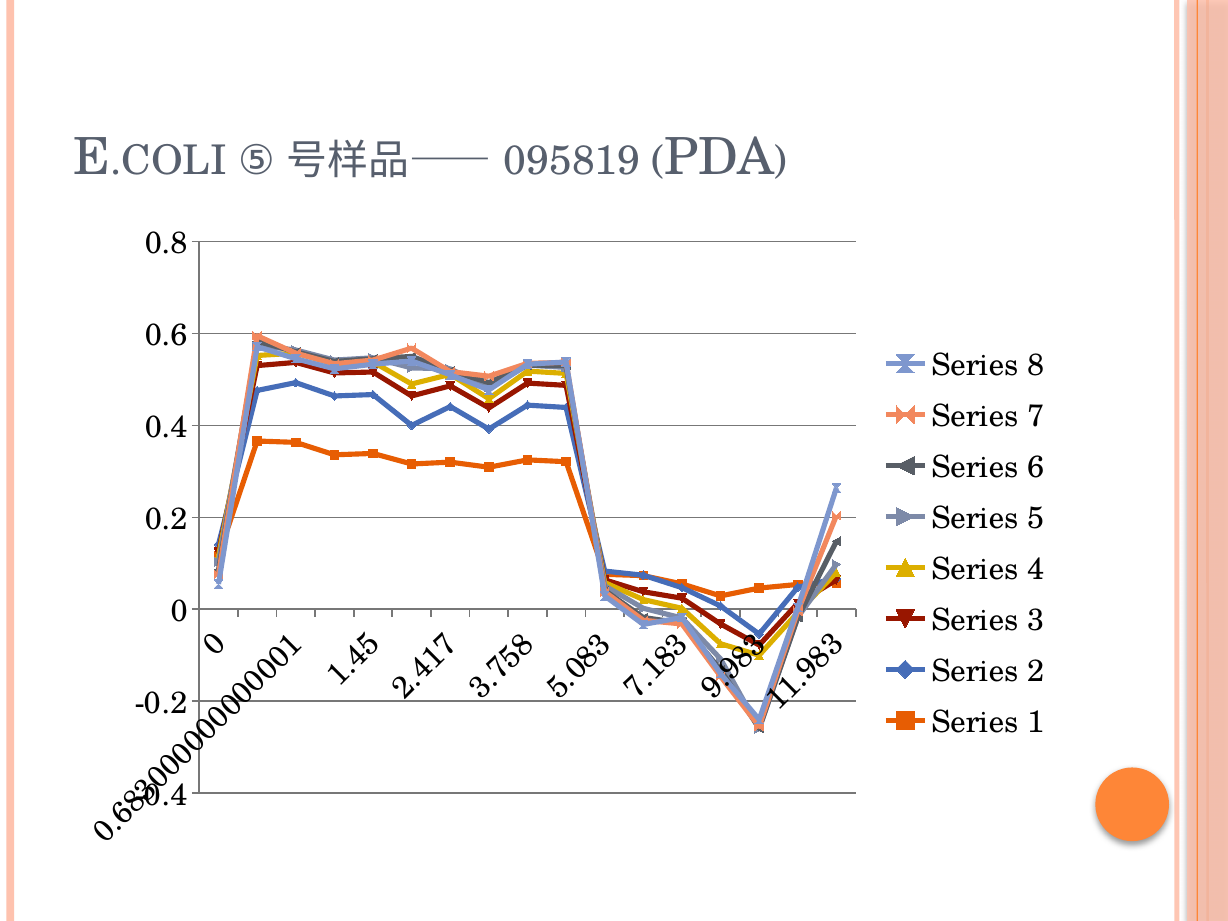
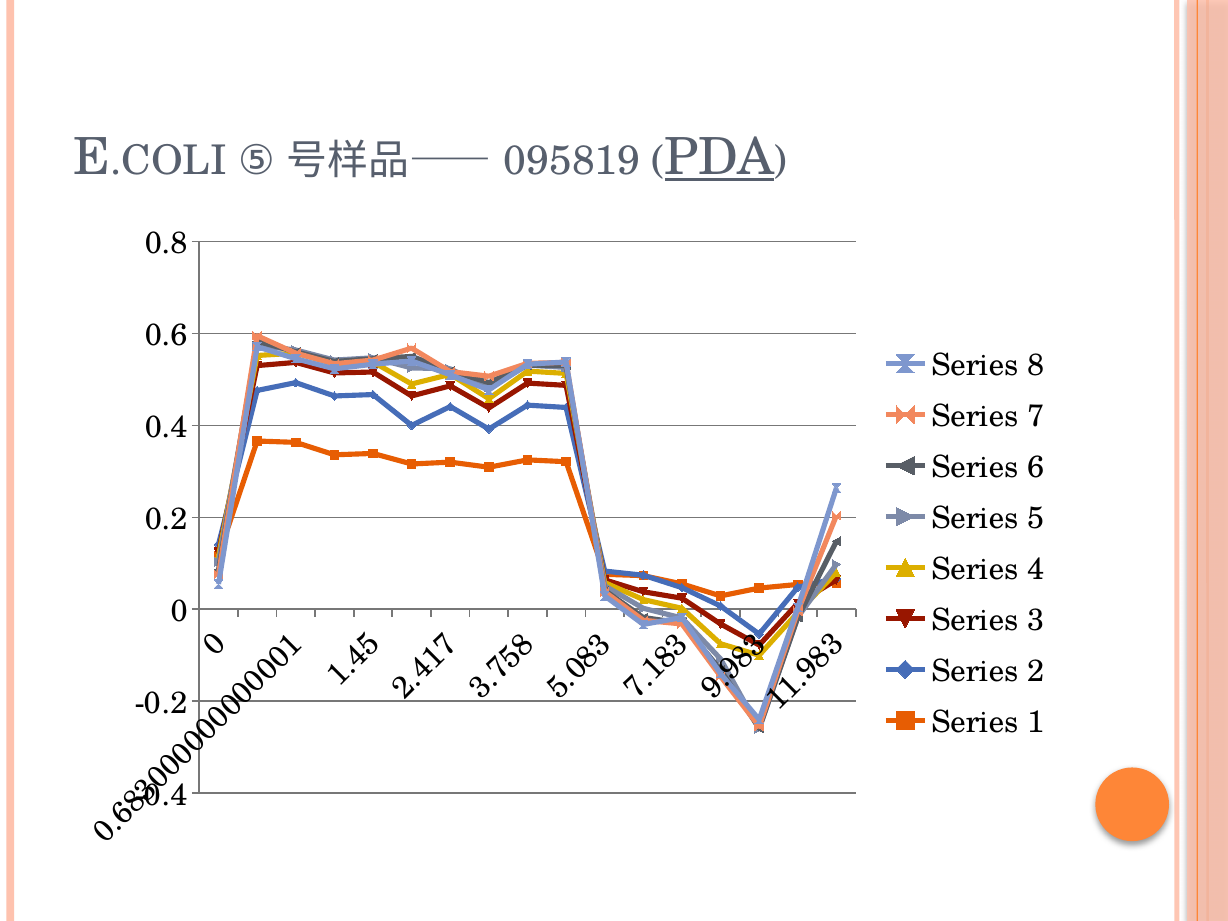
PDA underline: none -> present (720, 157)
